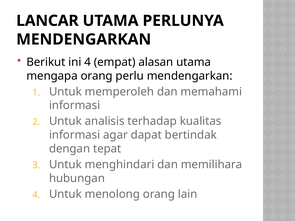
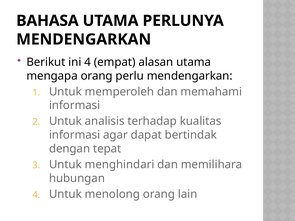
LANCAR: LANCAR -> BAHASA (47, 21)
